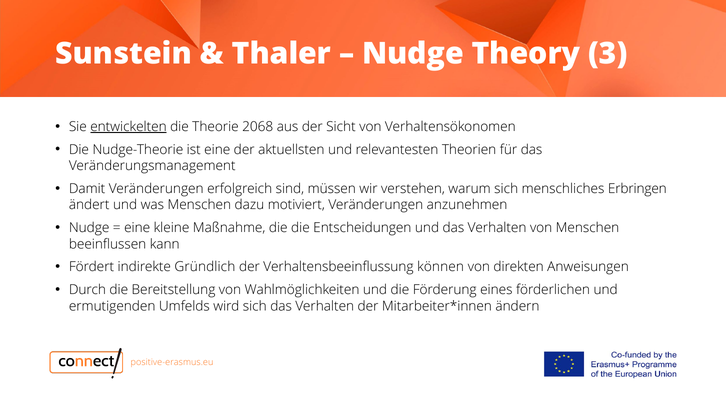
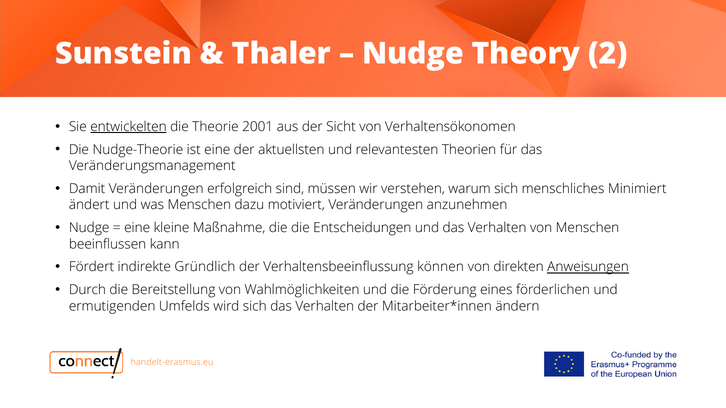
3: 3 -> 2 (608, 54)
2068: 2068 -> 2001 (258, 127)
Erbringen: Erbringen -> Minimiert (637, 189)
Anweisungen underline: none -> present (588, 267)
positive-erasmus.eu: positive-erasmus.eu -> handelt-erasmus.eu (172, 363)
